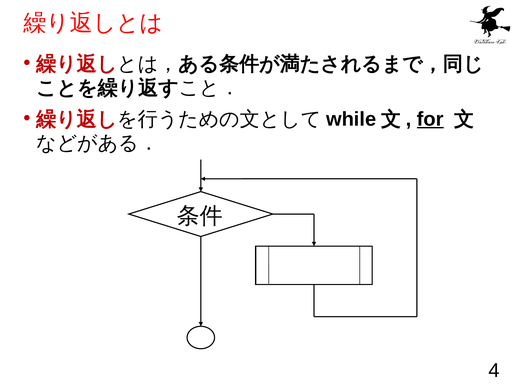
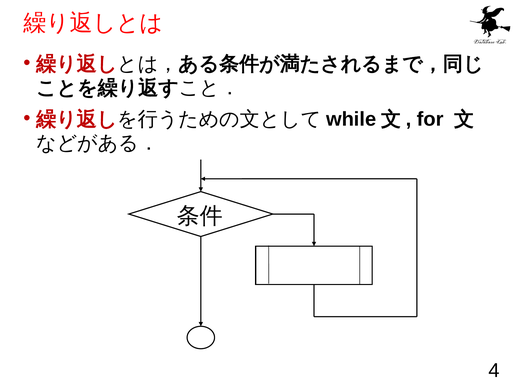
for underline: present -> none (430, 119)
